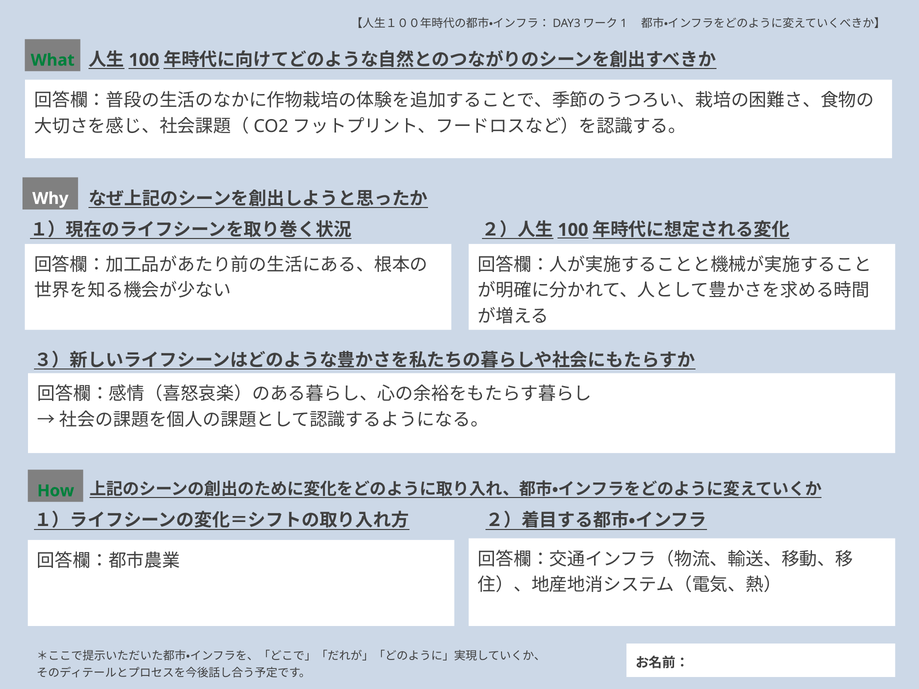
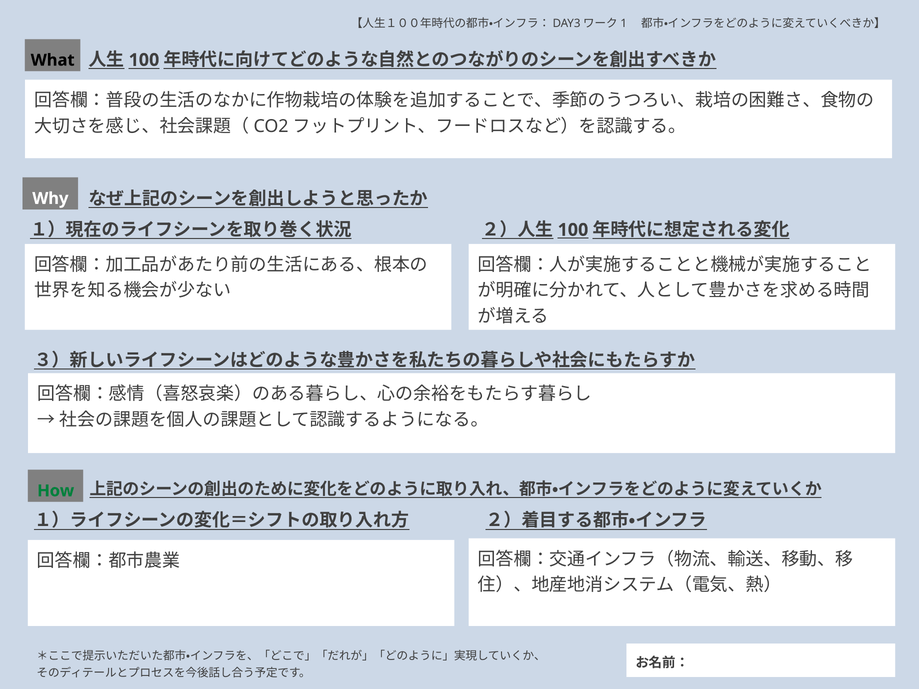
What colour: green -> black (53, 60)
